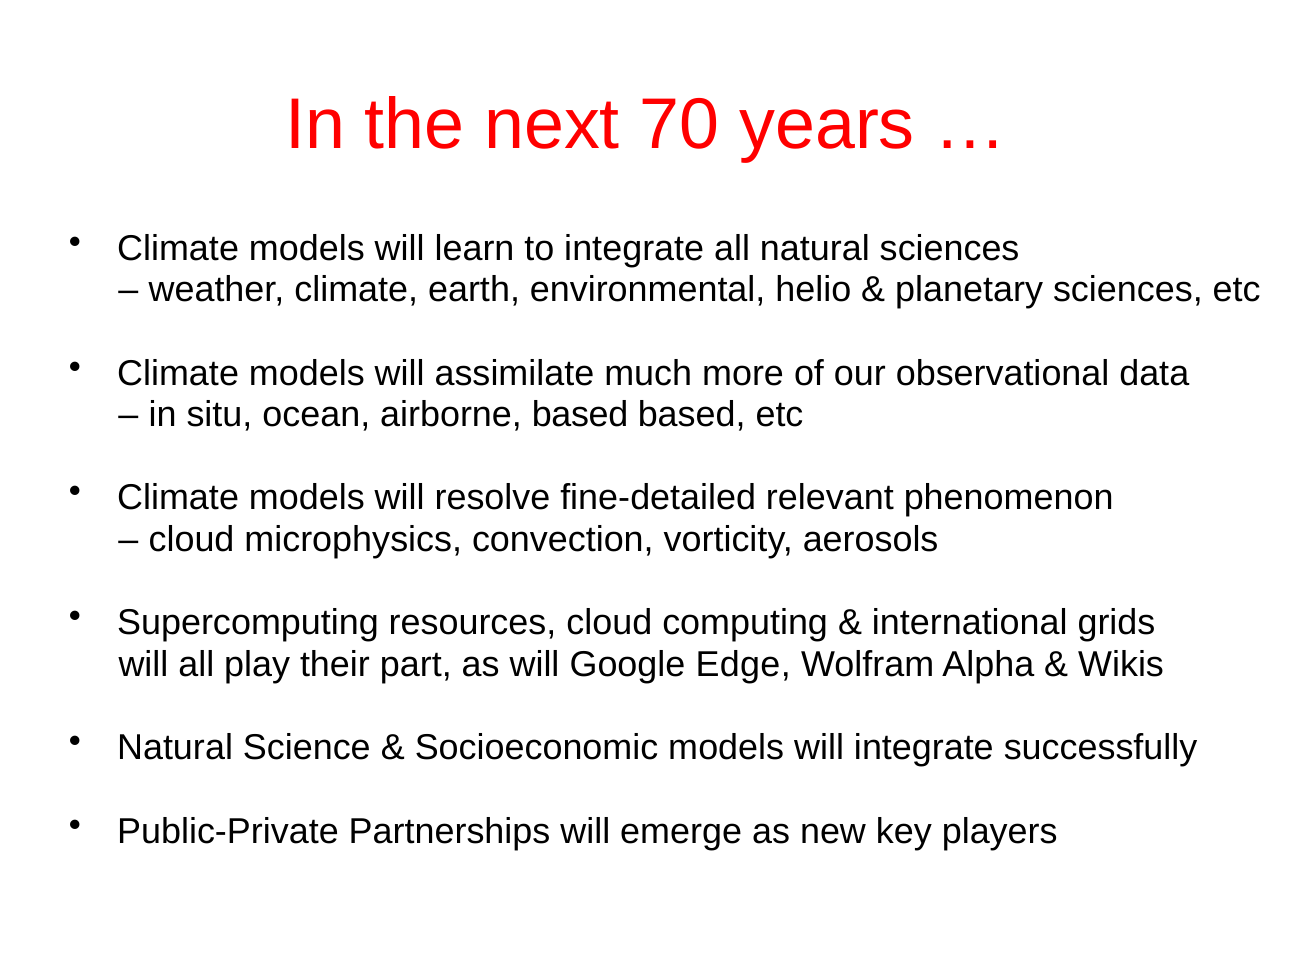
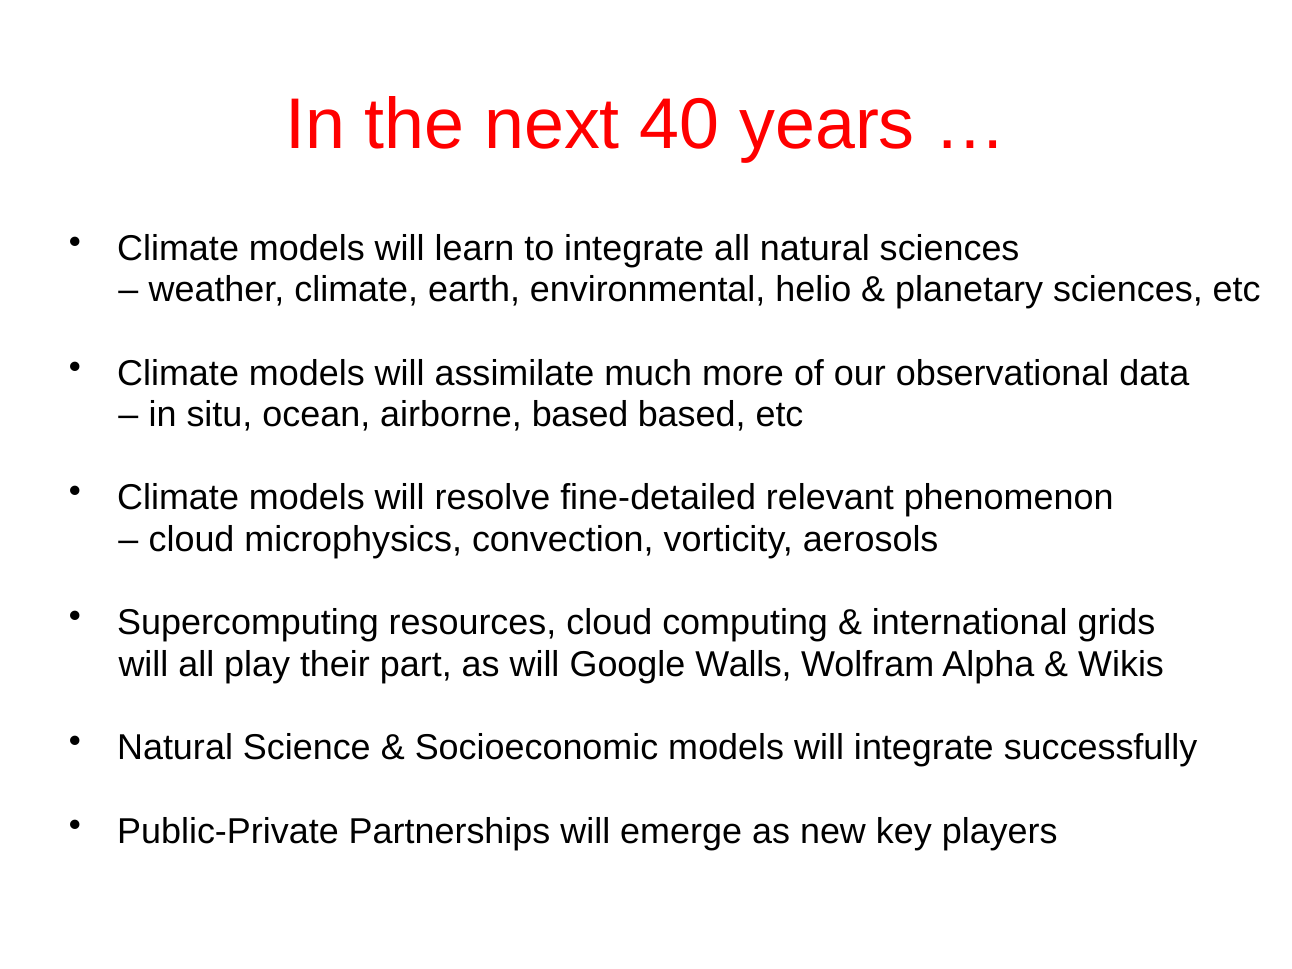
70: 70 -> 40 (680, 125)
Edge: Edge -> Walls (743, 665)
